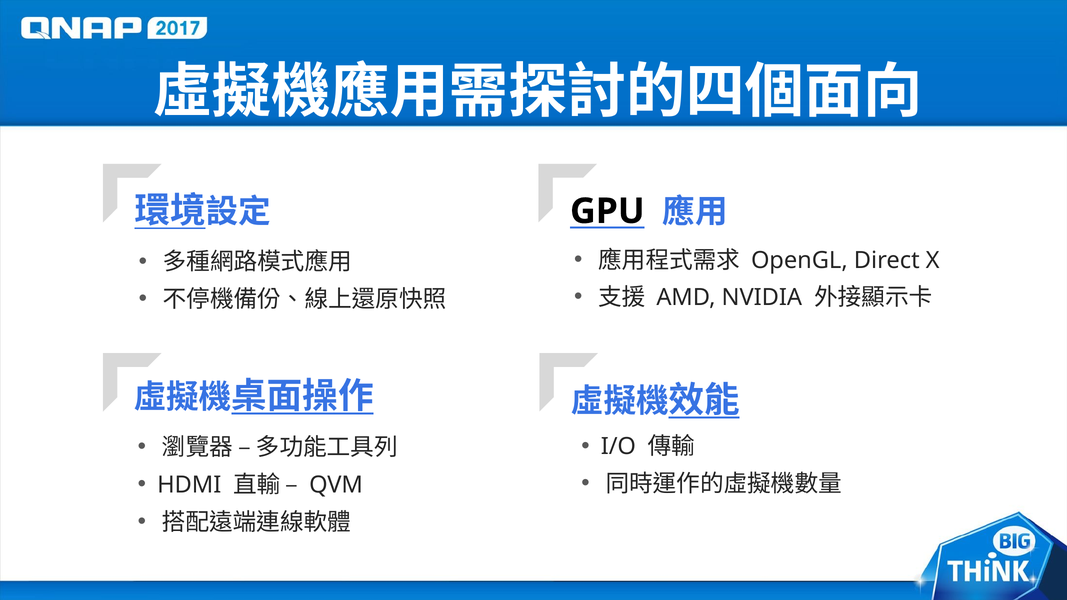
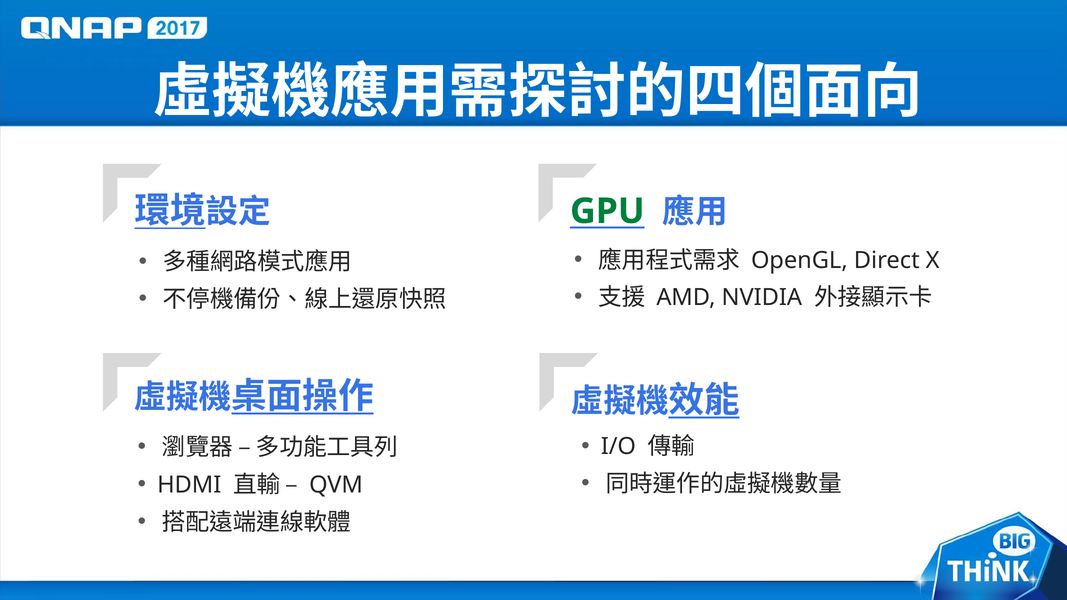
GPU colour: black -> green (607, 211)
